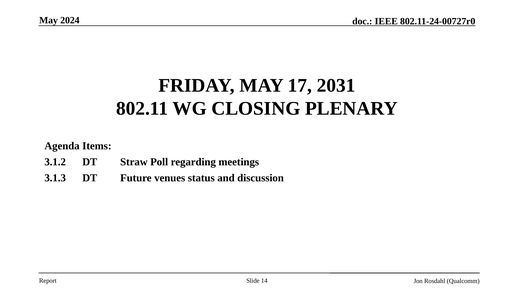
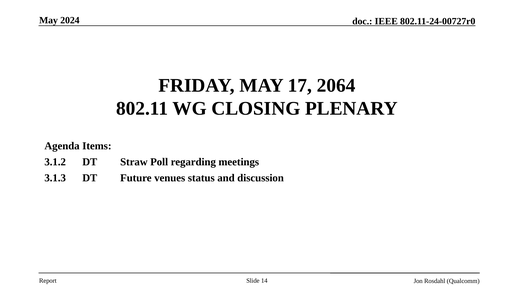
2031: 2031 -> 2064 (336, 86)
